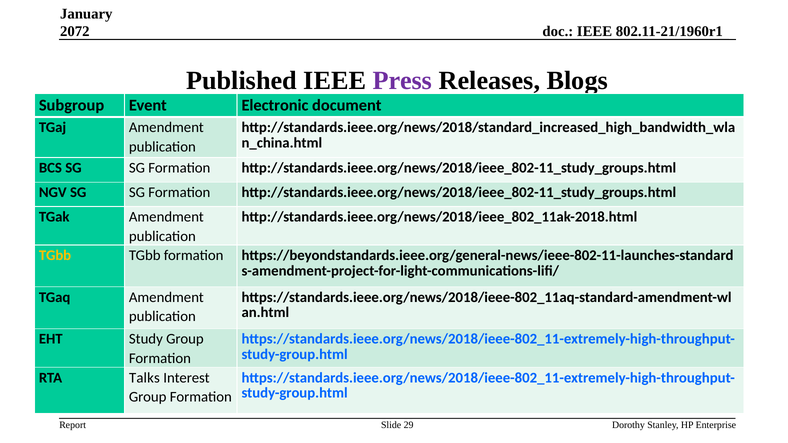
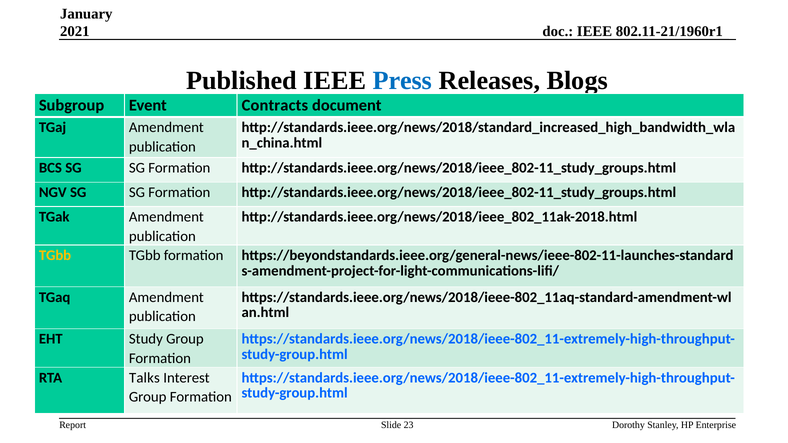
2072: 2072 -> 2021 (75, 32)
Press colour: purple -> blue (402, 81)
Electronic: Electronic -> Contracts (275, 105)
29: 29 -> 23 (409, 425)
